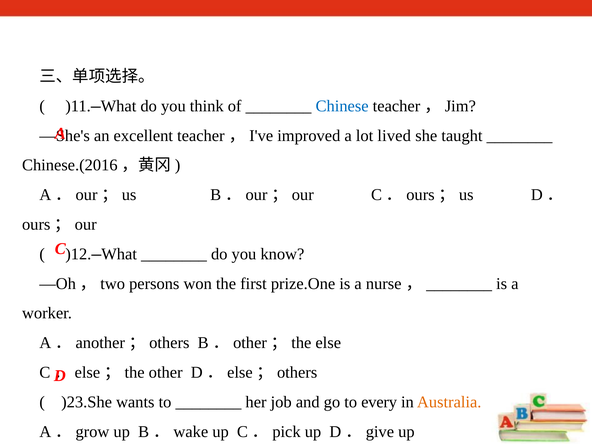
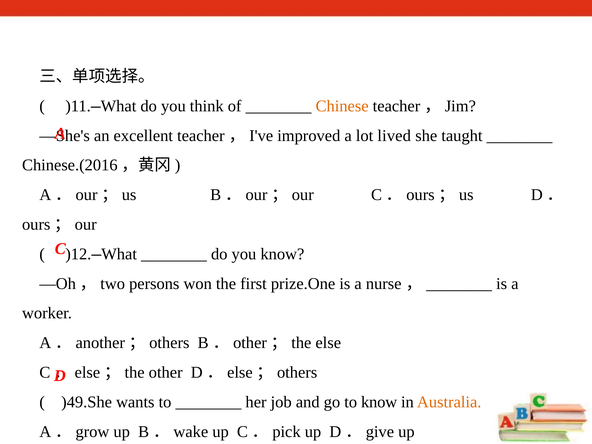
Chinese colour: blue -> orange (342, 106)
)23.She: )23.She -> )49.She (87, 402)
to every: every -> know (379, 402)
